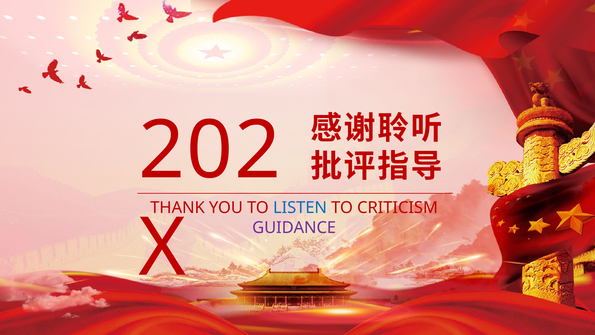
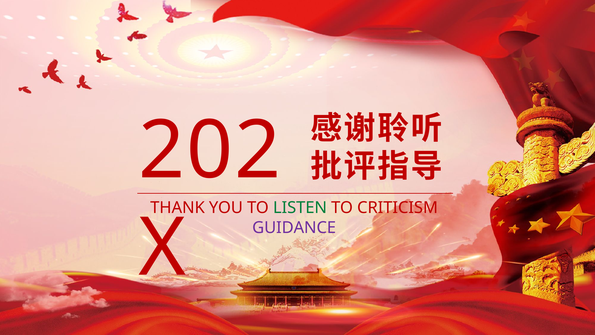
LISTEN colour: blue -> green (300, 208)
